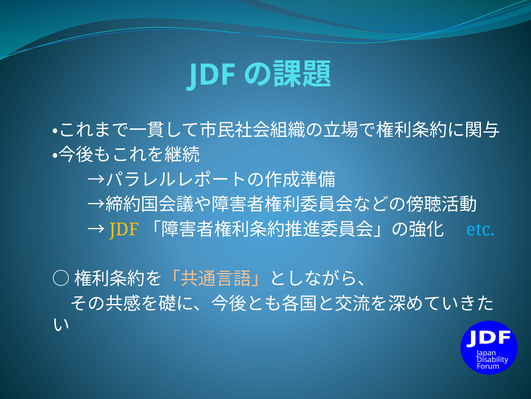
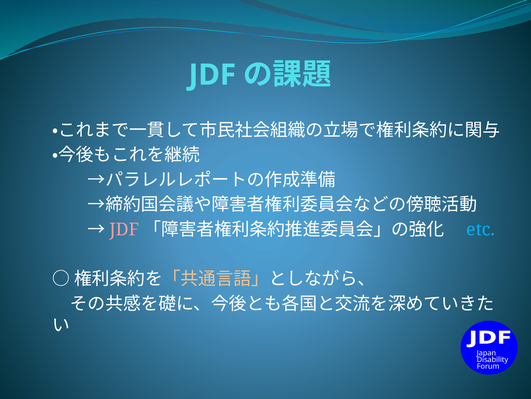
JDF colour: yellow -> pink (124, 229)
